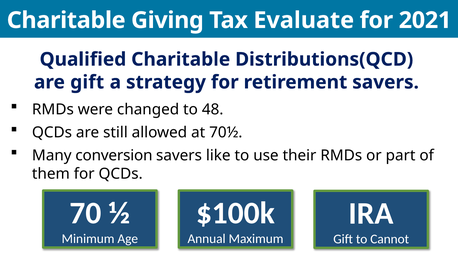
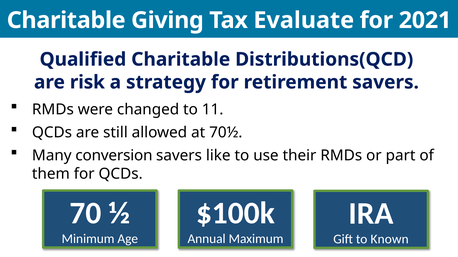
are gift: gift -> risk (87, 82)
48: 48 -> 11 (213, 110)
Cannot: Cannot -> Known (390, 240)
